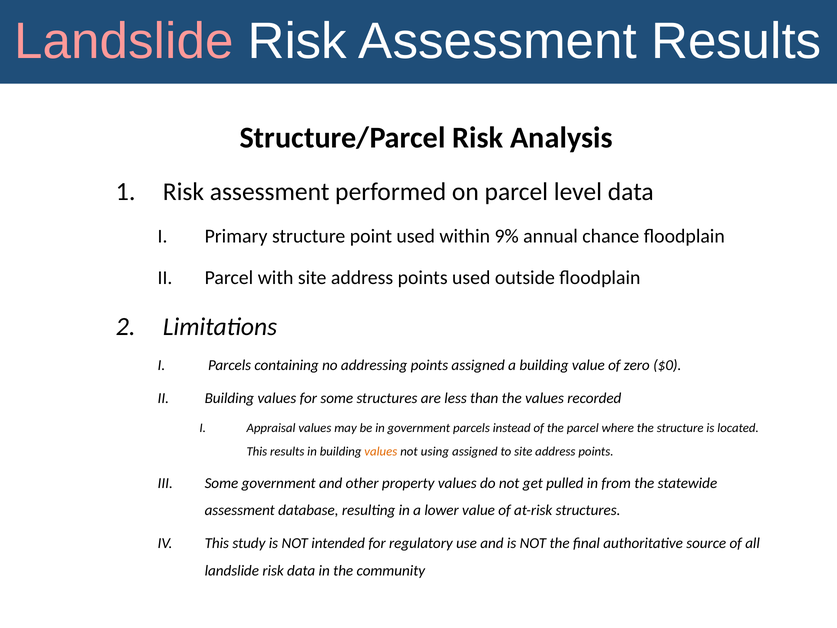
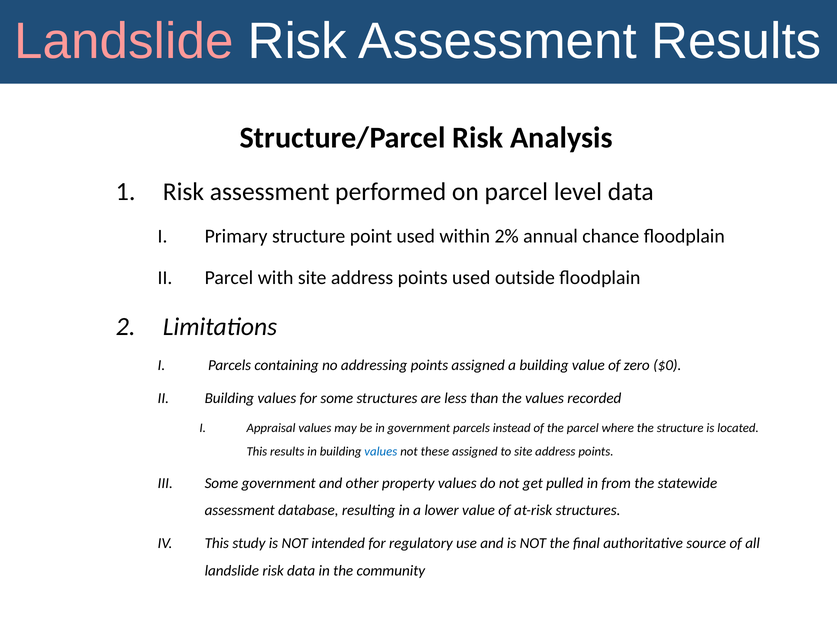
9%: 9% -> 2% (507, 236)
values colour: orange -> blue (381, 451)
using: using -> these (435, 451)
